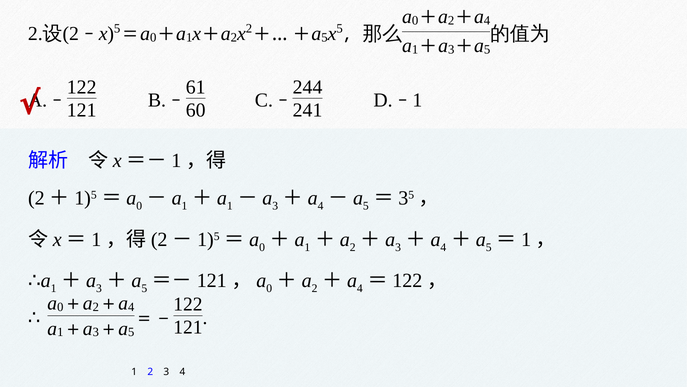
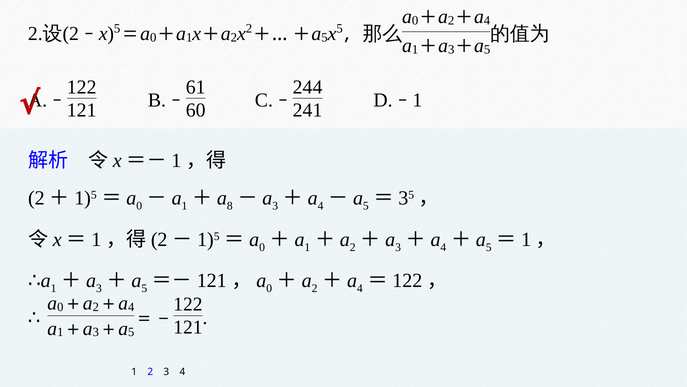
1: 1 -> 8 (230, 206)
